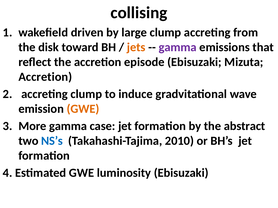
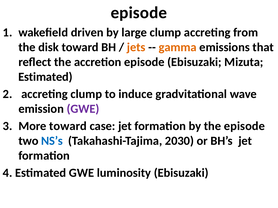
collising: collising -> episode (139, 13)
gamma colour: purple -> orange (178, 47)
Accretion: Accretion -> Estimated (45, 77)
GWE colour: orange -> purple (83, 109)
More gamma: gamma -> toward (68, 126)
the abstract: abstract -> episode (244, 126)
2010: 2010 -> 2030 (179, 141)
